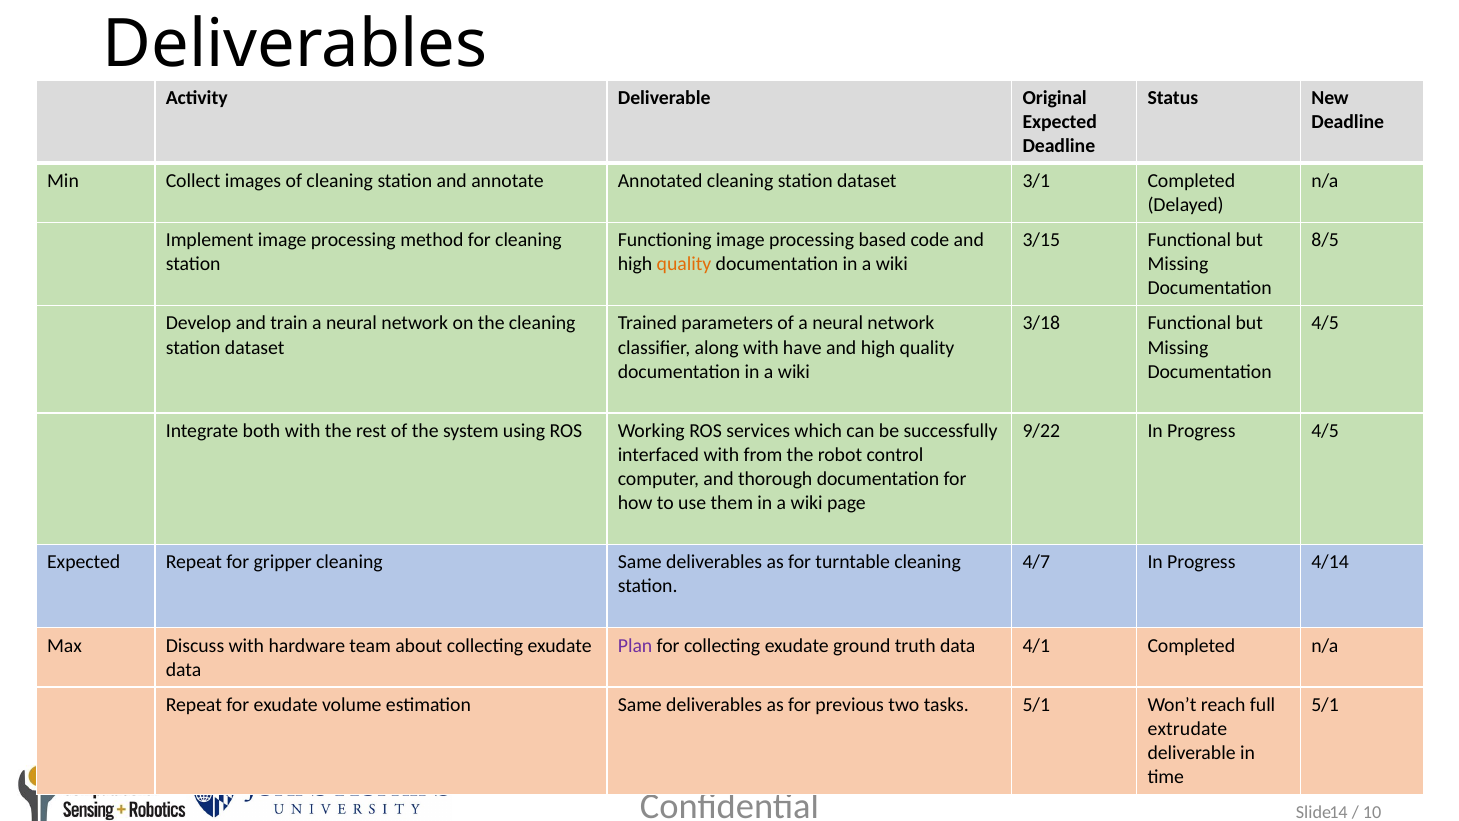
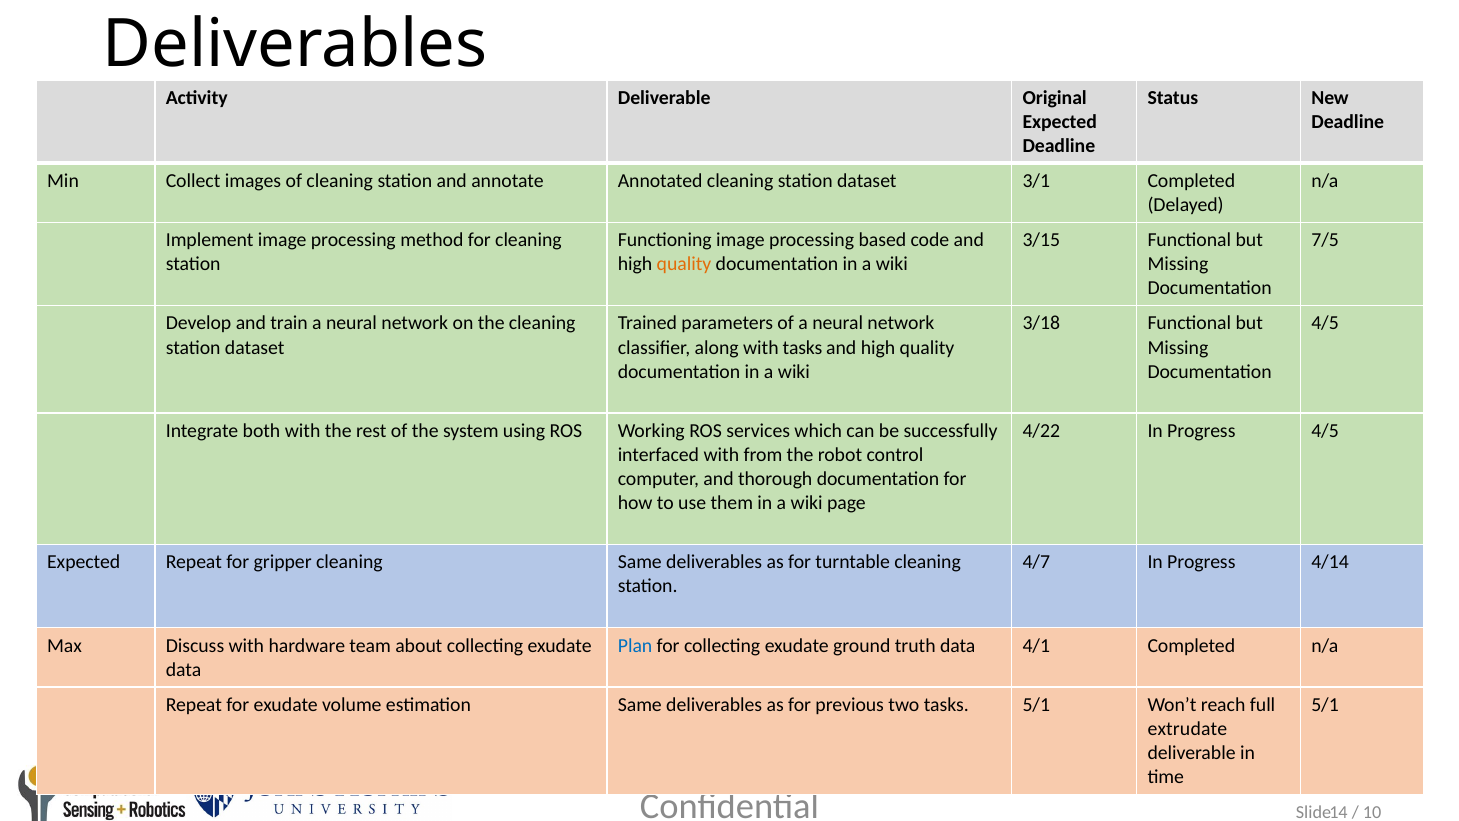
8/5: 8/5 -> 7/5 (1325, 240)
with have: have -> tasks (803, 347)
9/22: 9/22 -> 4/22 (1041, 431)
Plan colour: purple -> blue (635, 645)
